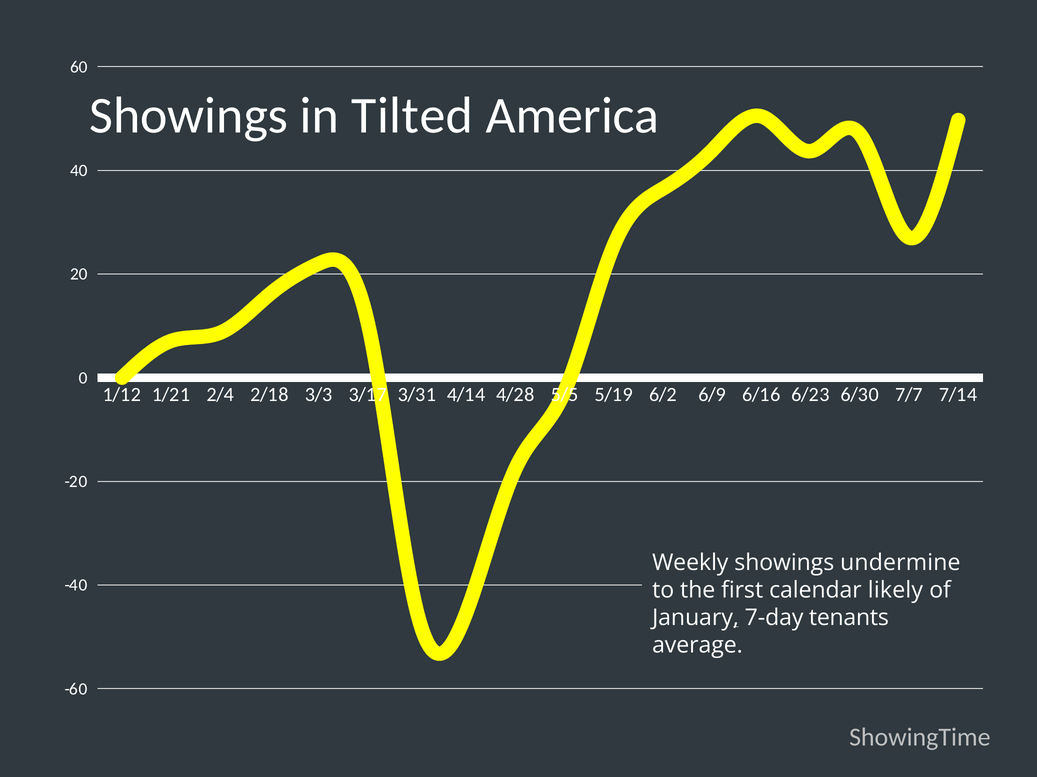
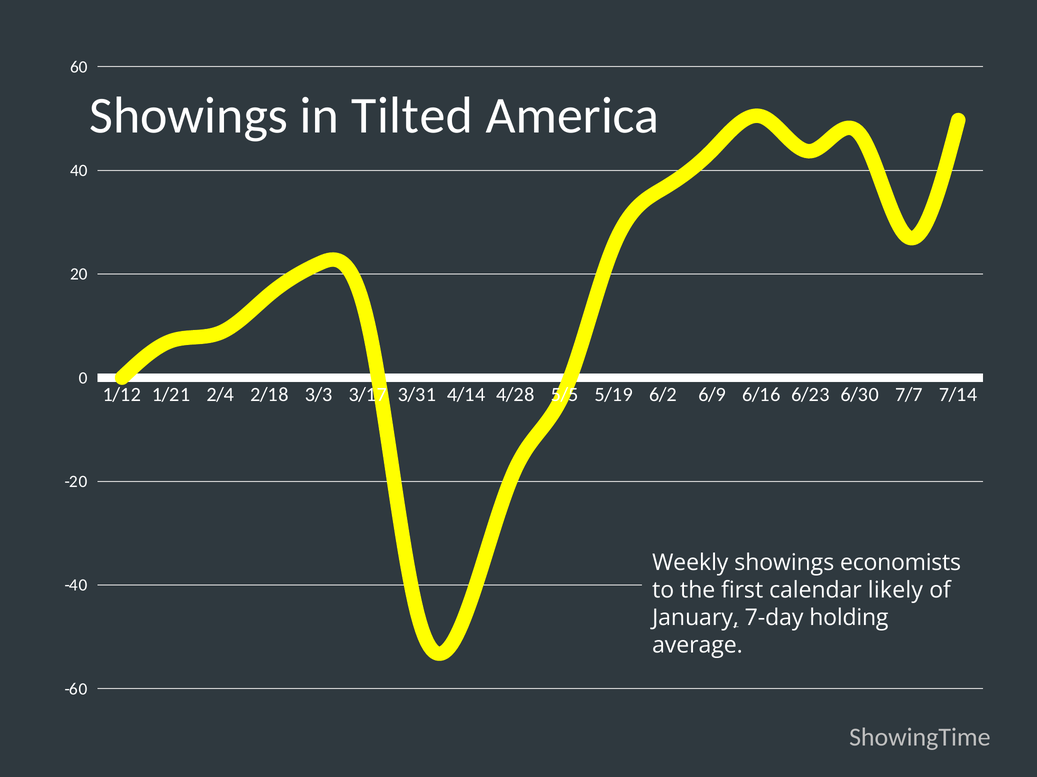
undermine: undermine -> economists (901, 563)
tenants: tenants -> holding (849, 618)
